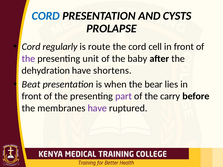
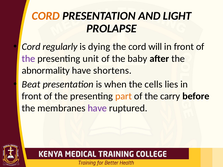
CORD colour: blue -> orange (46, 16)
CYSTS: CYSTS -> LIGHT (177, 16)
route: route -> dying (99, 47)
cell: cell -> will (155, 47)
dehydration: dehydration -> abnormality (46, 71)
bear: bear -> cells (154, 84)
part colour: purple -> orange (124, 96)
